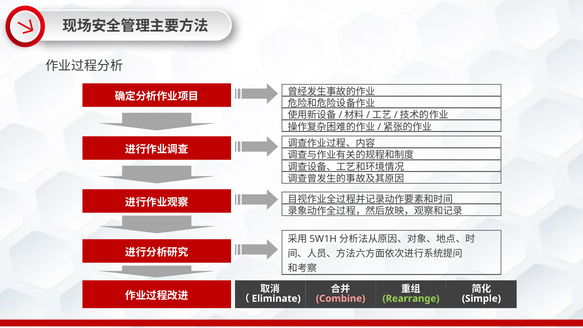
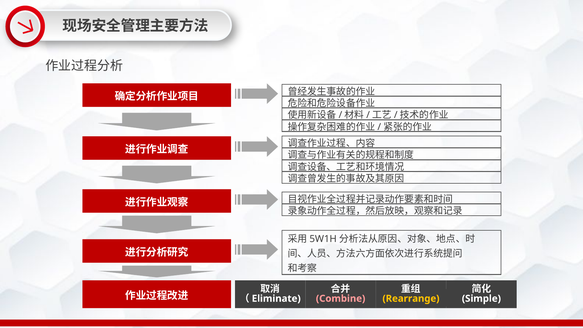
Rearrange colour: light green -> yellow (411, 299)
